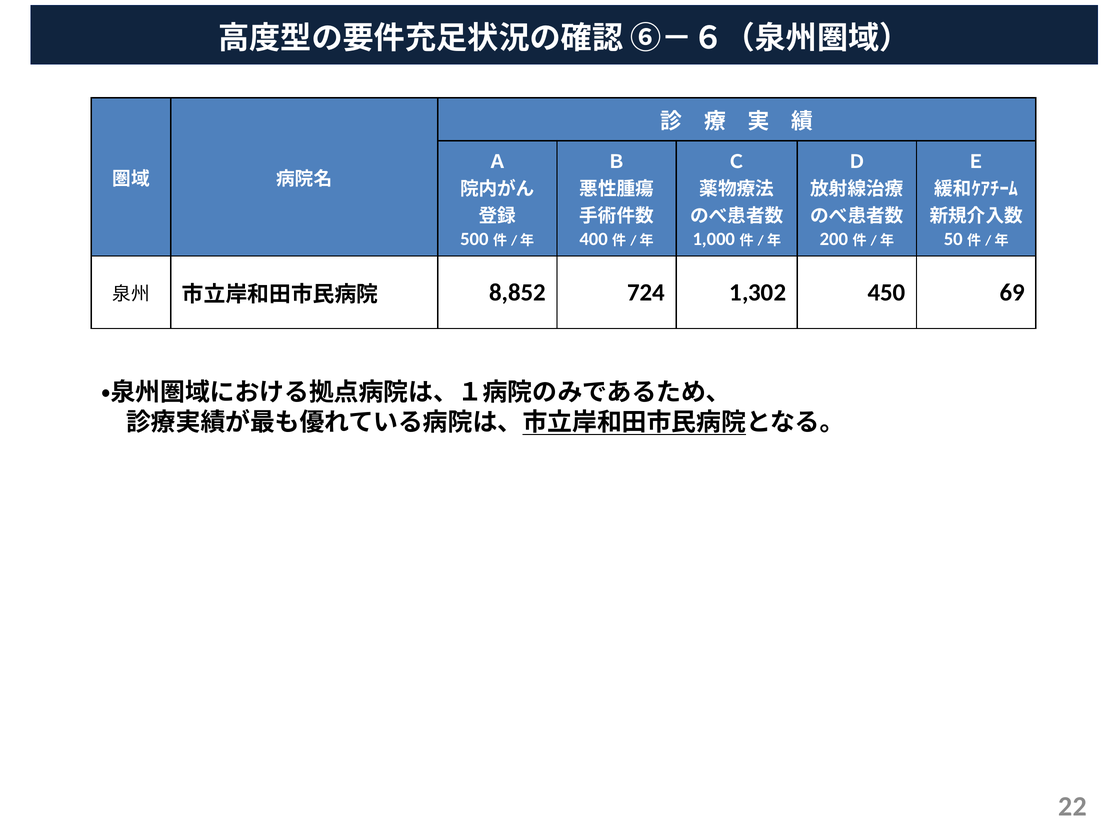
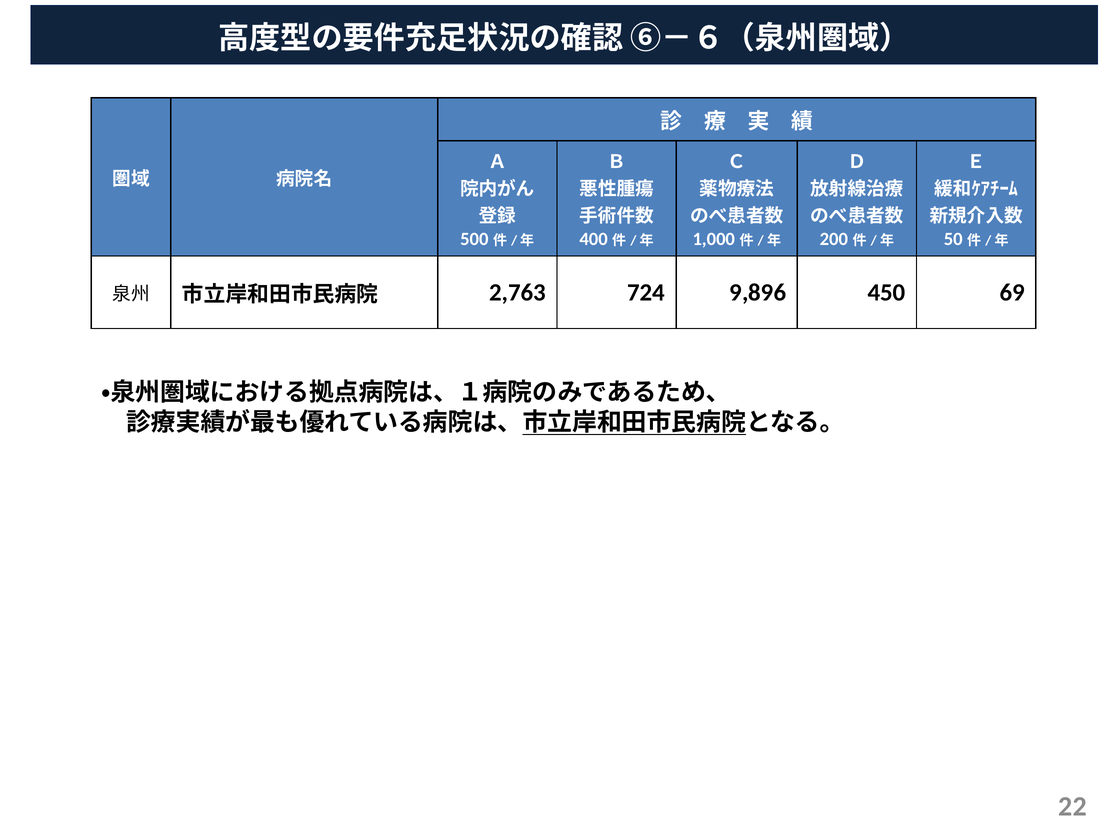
8,852: 8,852 -> 2,763 (518, 293)
1,302: 1,302 -> 9,896 (758, 293)
